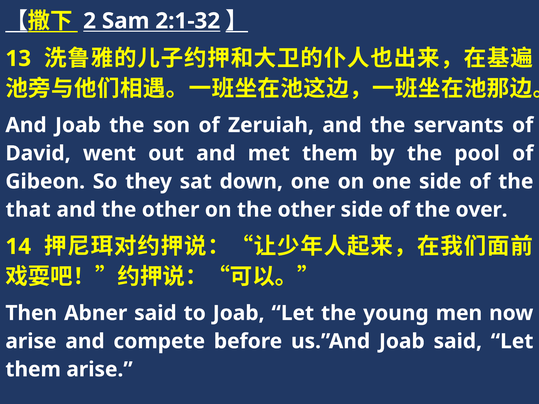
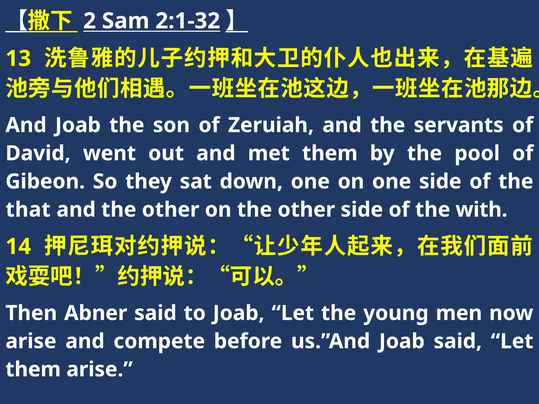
over: over -> with (482, 210)
